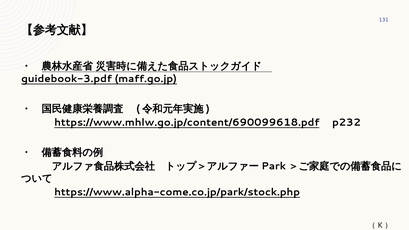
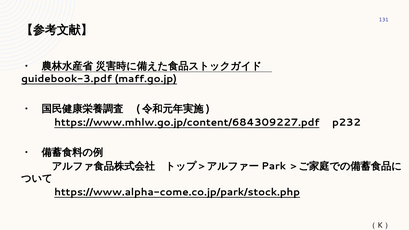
https://www.mhlw.go.jp/content/690099618.pdf: https://www.mhlw.go.jp/content/690099618.pdf -> https://www.mhlw.go.jp/content/684309227.pdf (187, 122)
